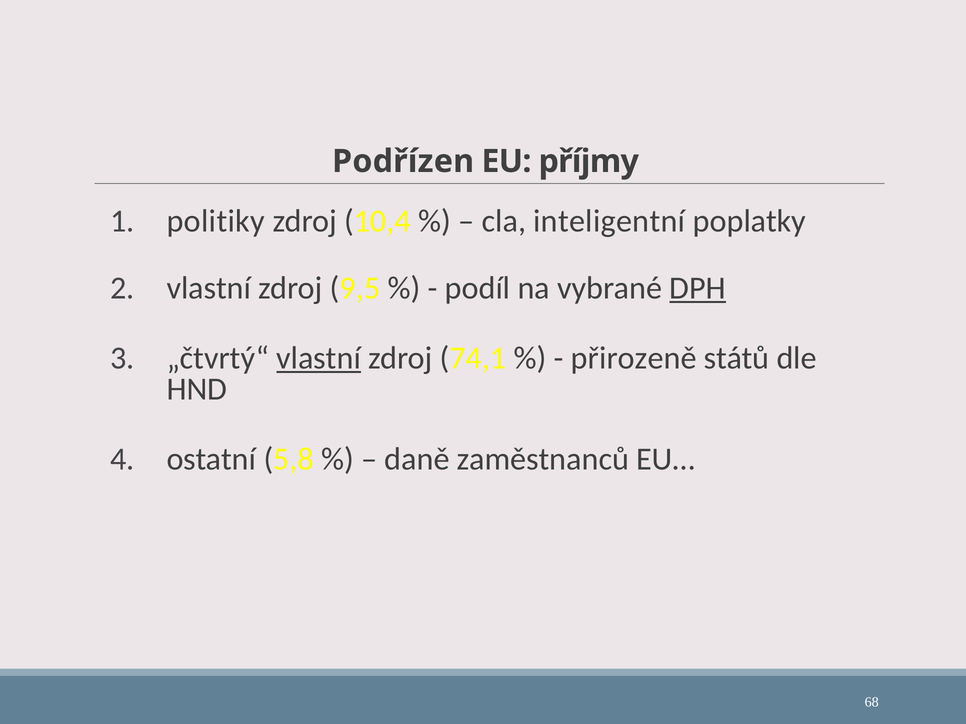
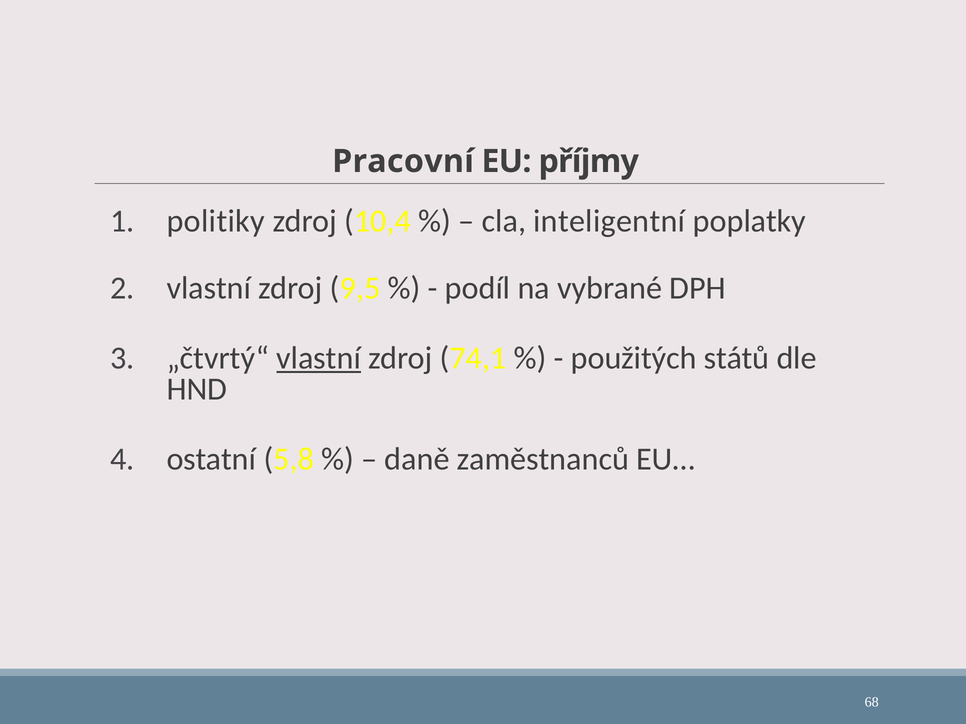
Podřízen: Podřízen -> Pracovní (403, 161)
DPH underline: present -> none (698, 289)
přirozeně: přirozeně -> použitých (634, 358)
